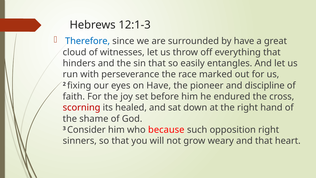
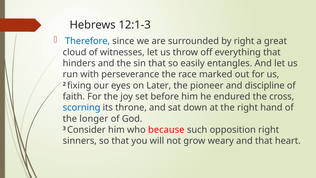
by have: have -> right (244, 41)
on Have: Have -> Later (159, 85)
scorning colour: red -> blue (82, 108)
healed: healed -> throne (131, 108)
shame: shame -> longer (94, 119)
